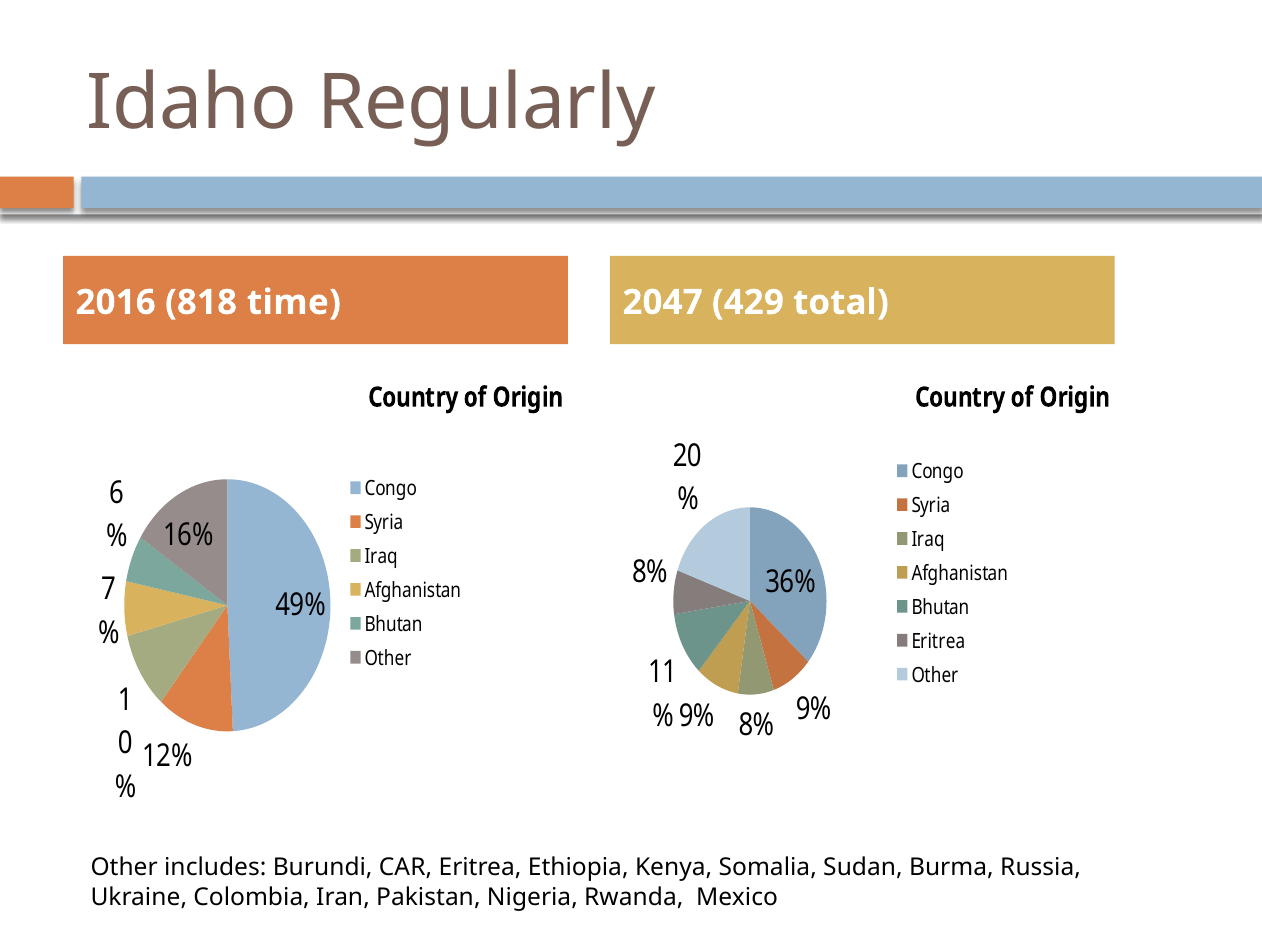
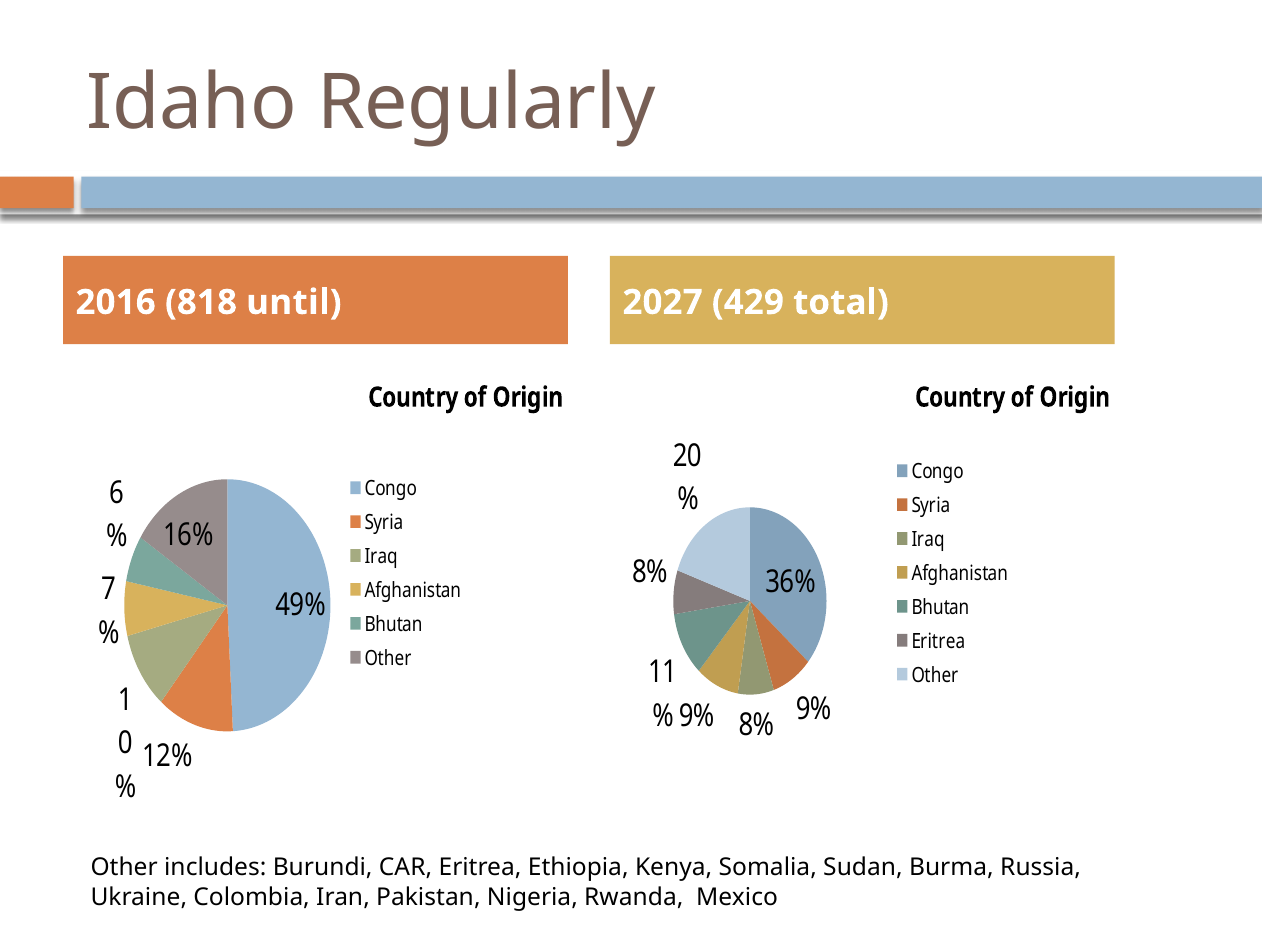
time: time -> until (294, 303)
2047: 2047 -> 2027 (663, 303)
